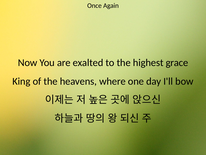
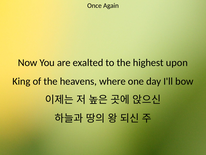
grace: grace -> upon (177, 63)
